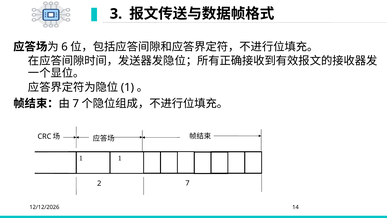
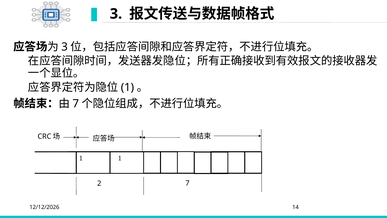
6: 6 -> 3 (64, 47)
